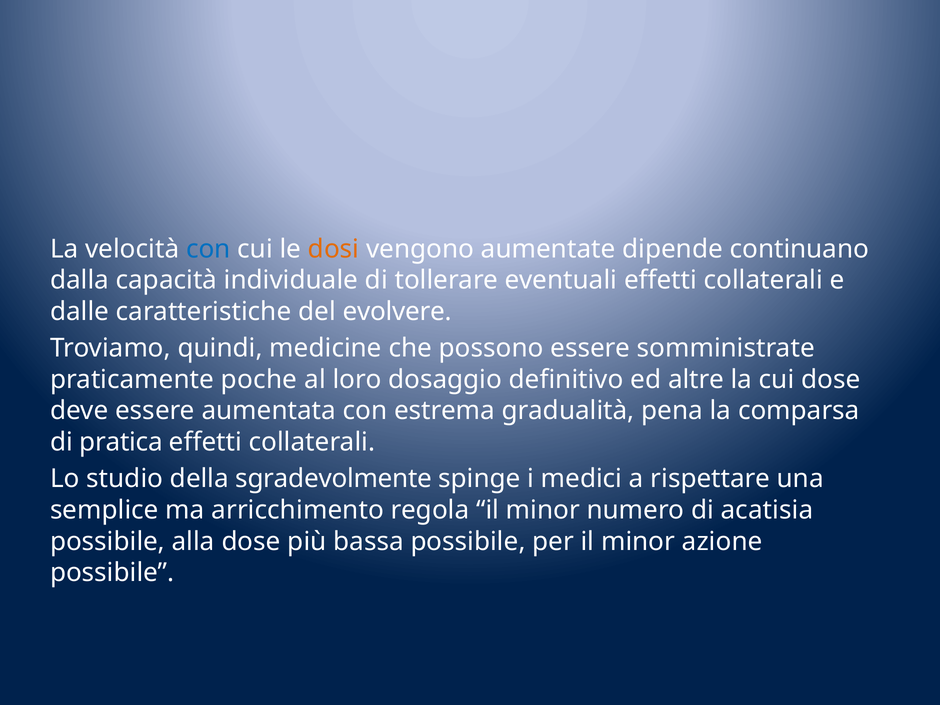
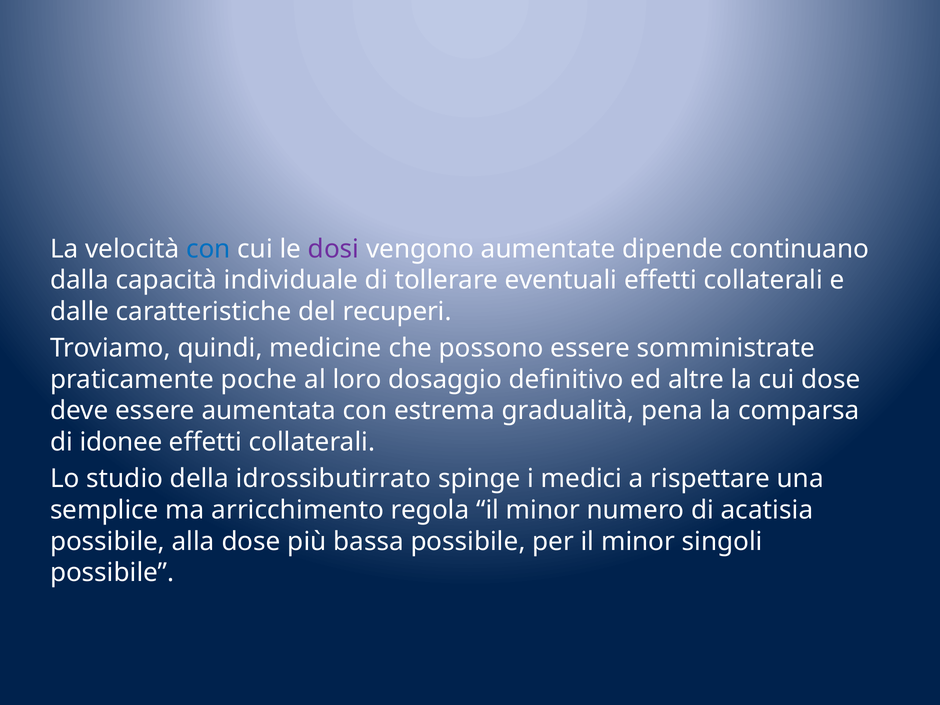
dosi colour: orange -> purple (334, 249)
evolvere: evolvere -> recuperi (397, 312)
pratica: pratica -> idonee (121, 442)
sgradevolmente: sgradevolmente -> idrossibutirrato (333, 479)
azione: azione -> singoli (722, 541)
